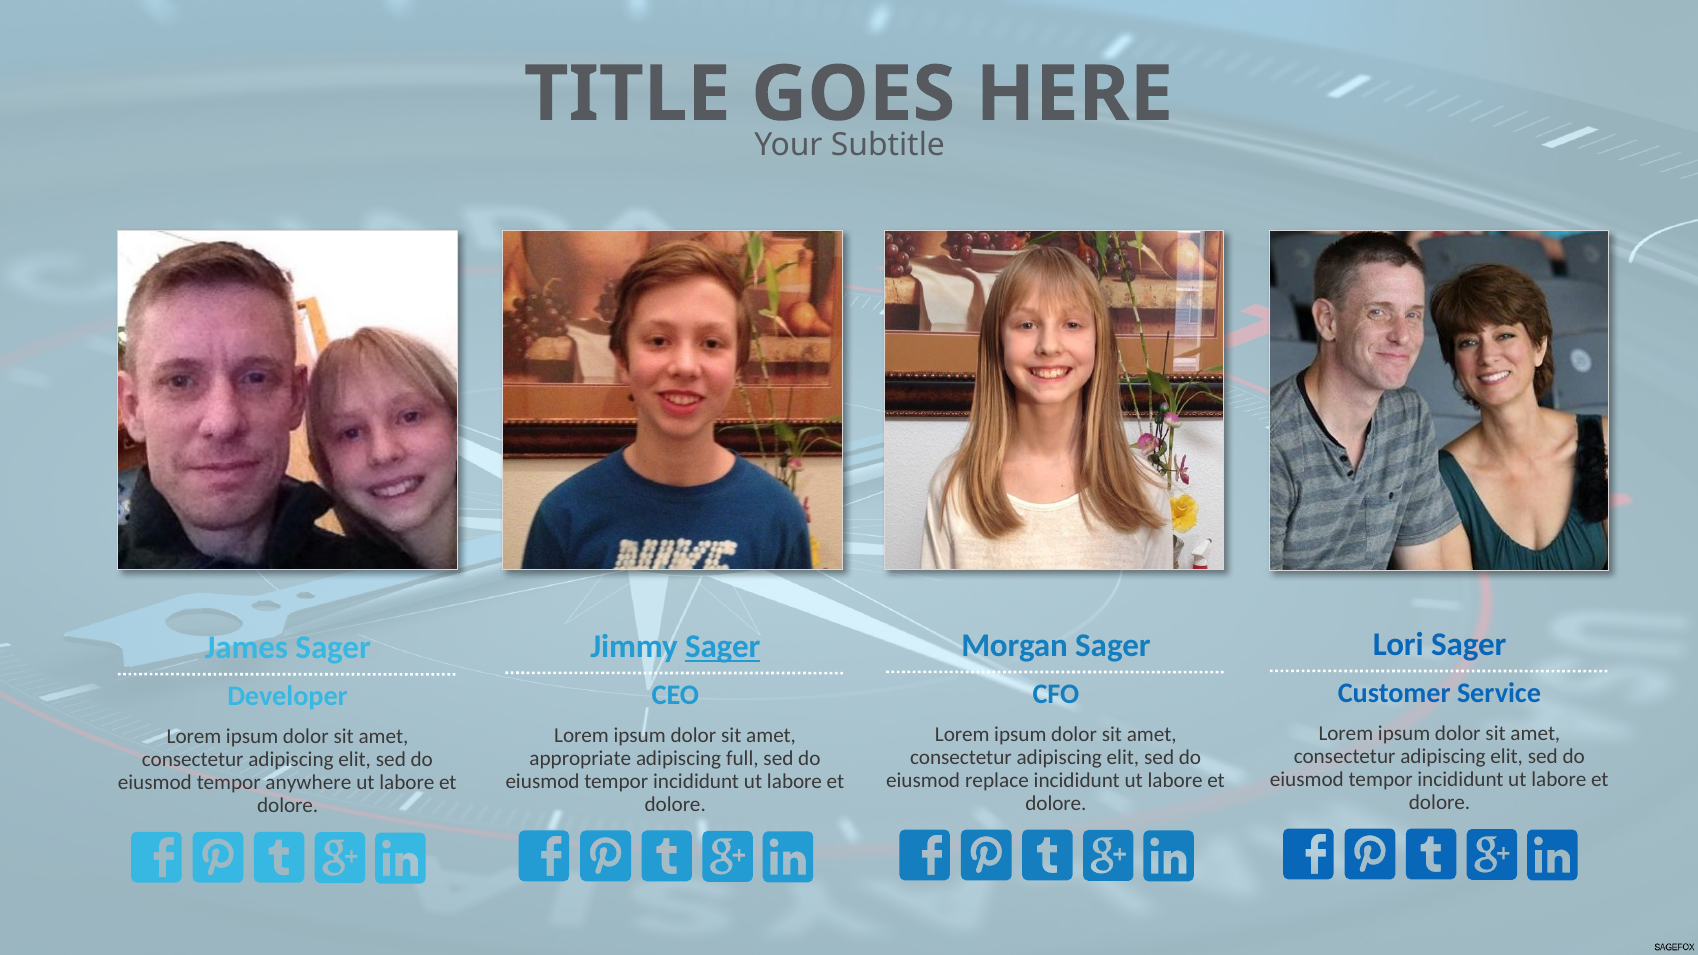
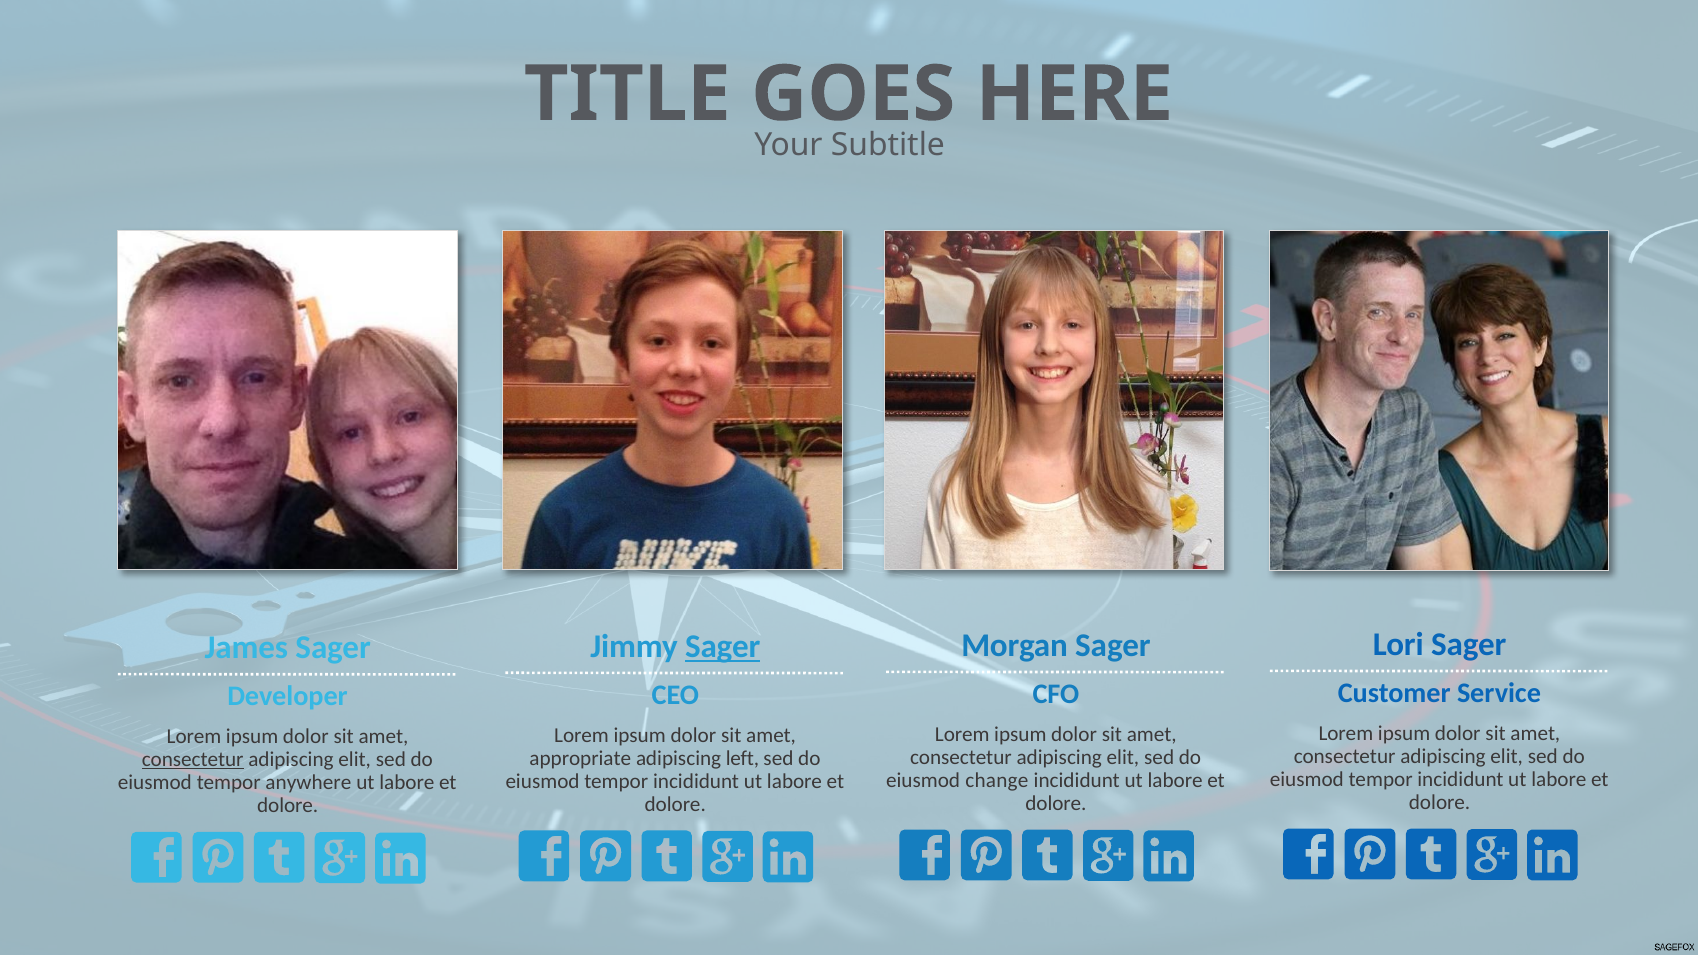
full: full -> left (742, 758)
consectetur underline: none -> present (193, 760)
replace: replace -> change (997, 780)
